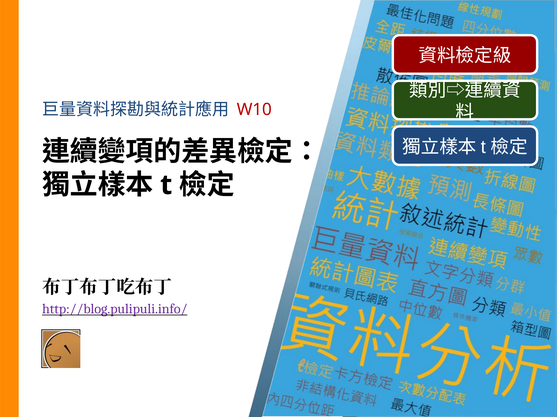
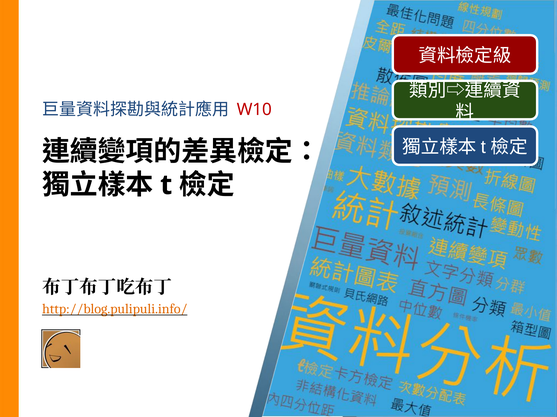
http://blog.pulipuli.info/ colour: purple -> orange (115, 310)
